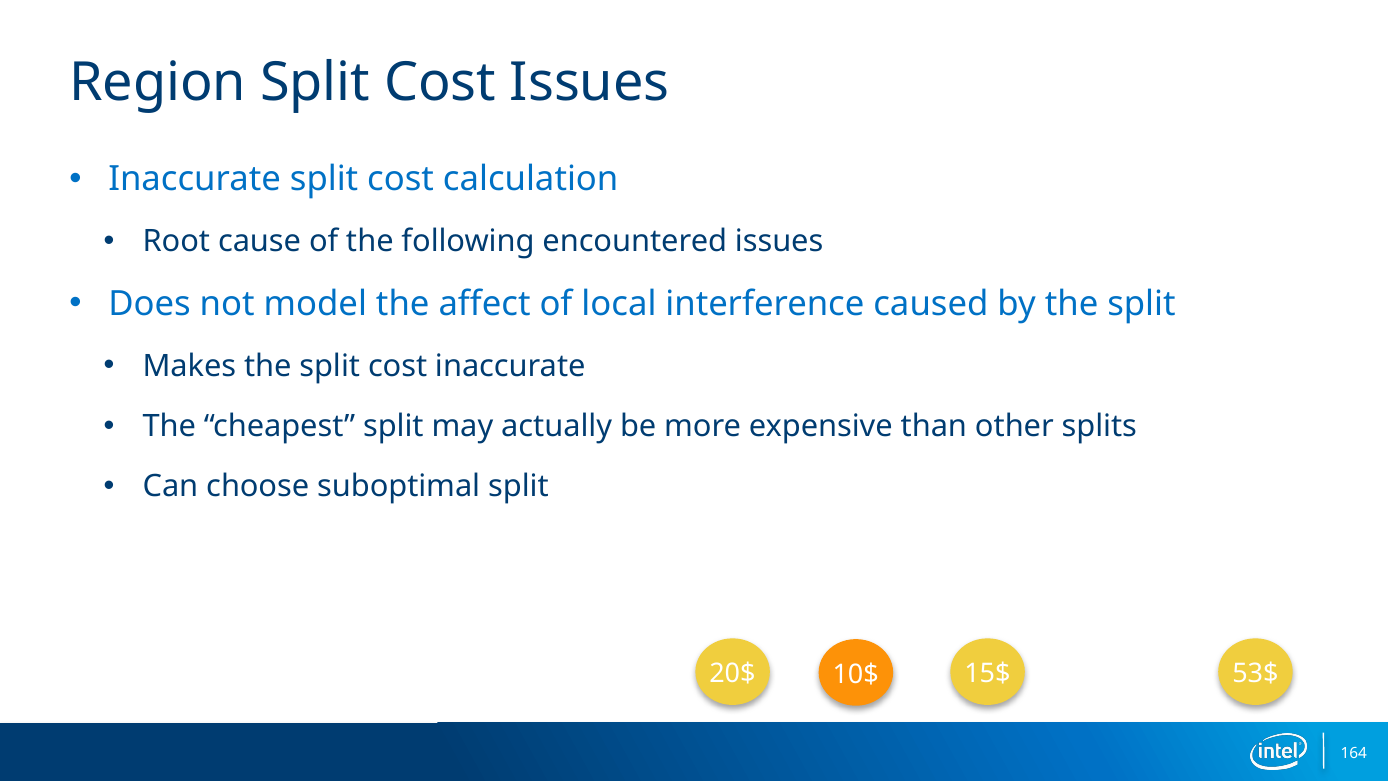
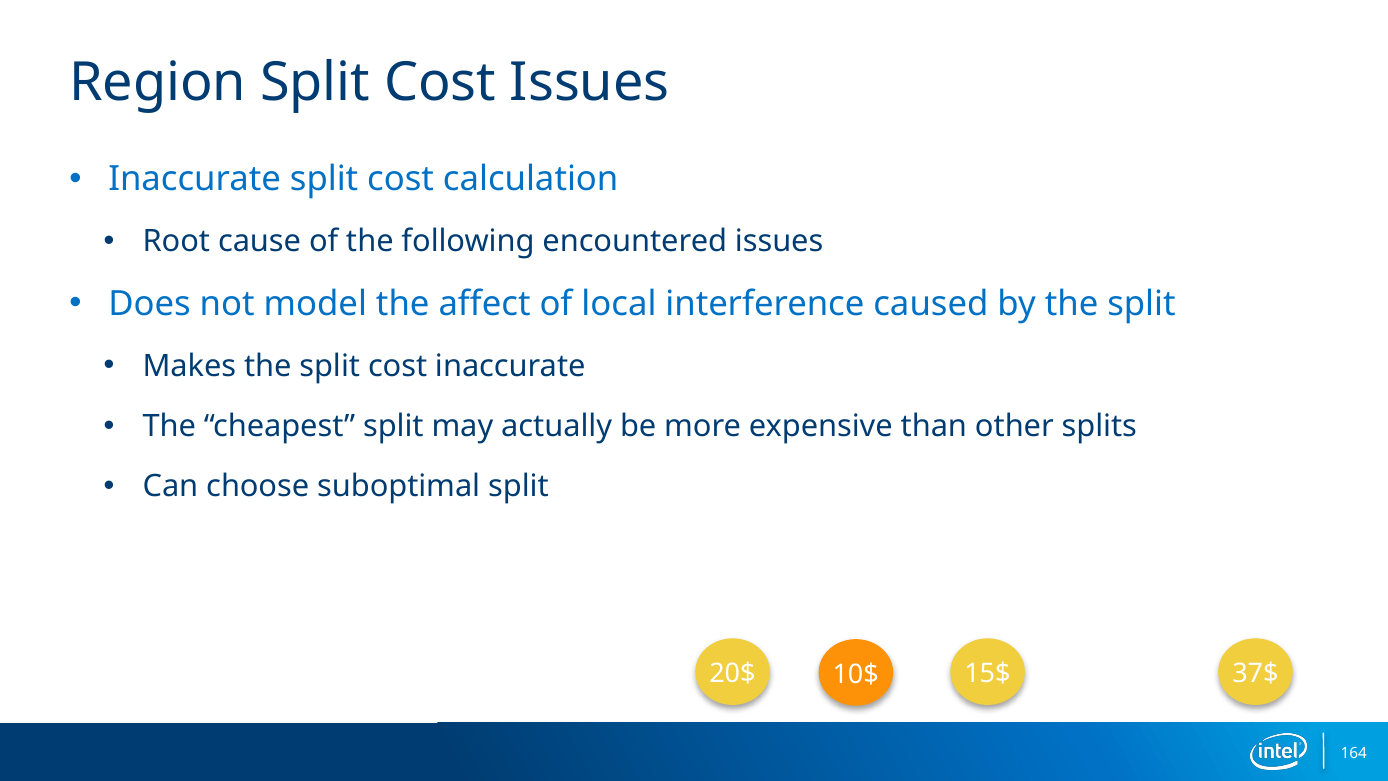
53$: 53$ -> 37$ (1255, 673)
